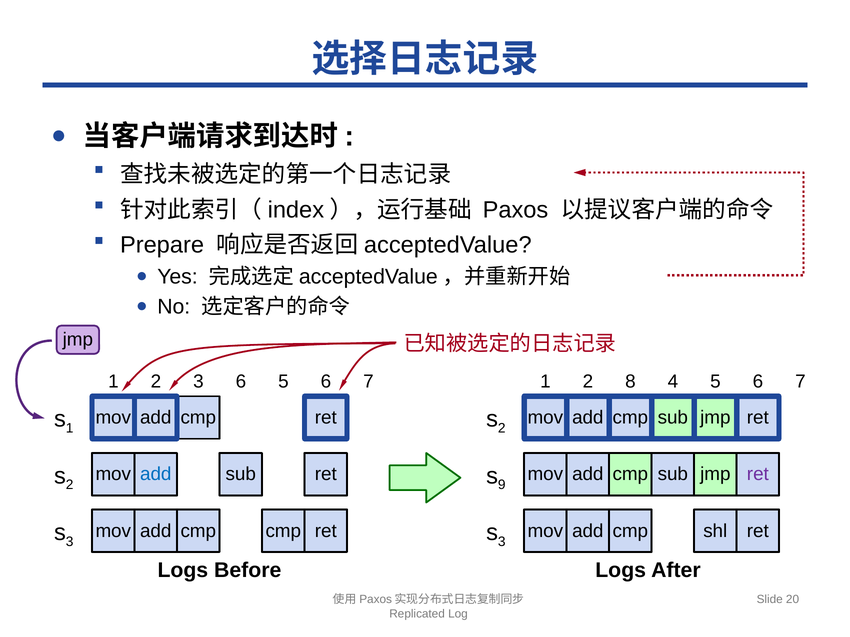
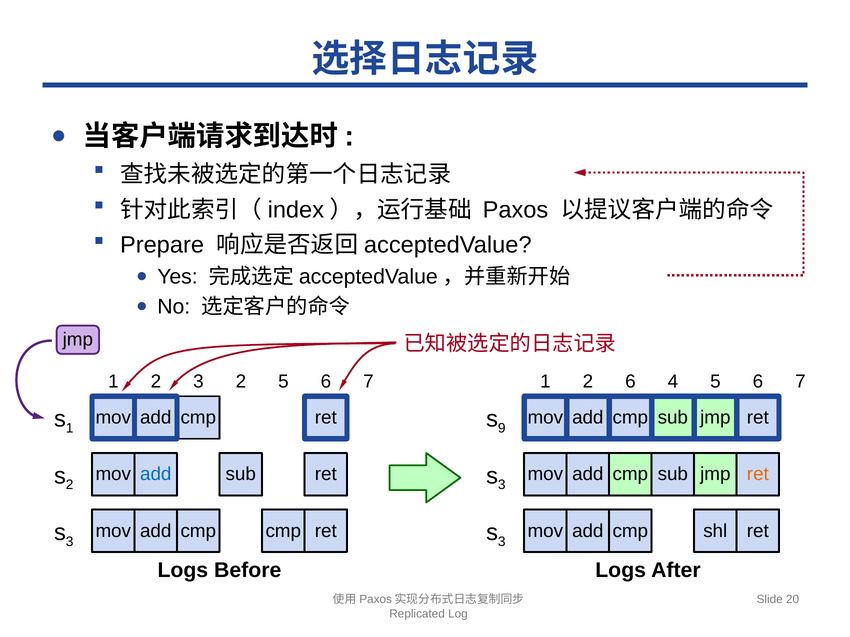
3 6: 6 -> 2 (241, 382)
2 8: 8 -> 6 (630, 382)
2: 2 -> 9 (502, 429)
9: 9 -> 3 (502, 485)
ret colour: purple -> orange (758, 475)
